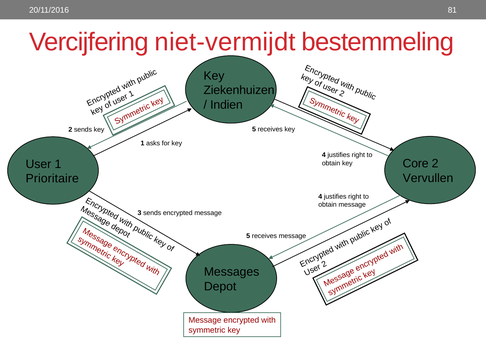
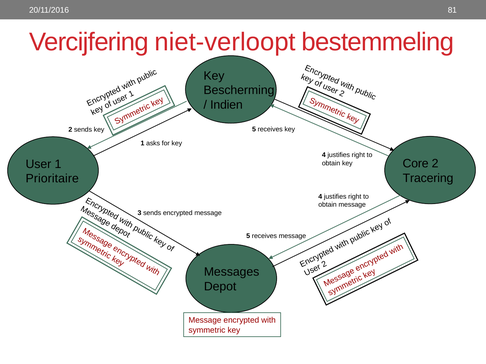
niet-vermijdt: niet-vermijdt -> niet-verloopt (225, 42)
Ziekenhuizen: Ziekenhuizen -> Bescherming (239, 90)
Vervullen: Vervullen -> Tracering (428, 178)
